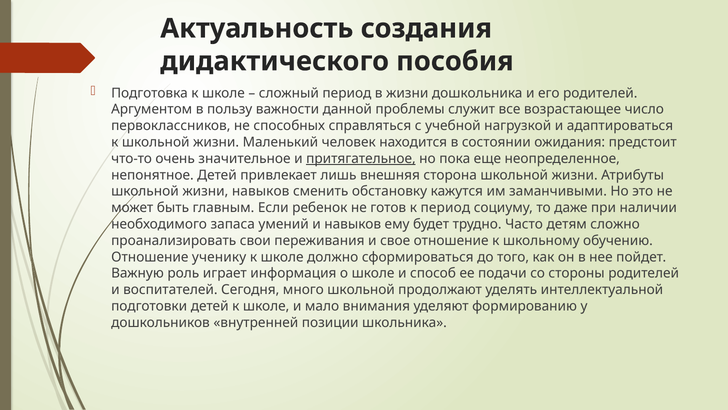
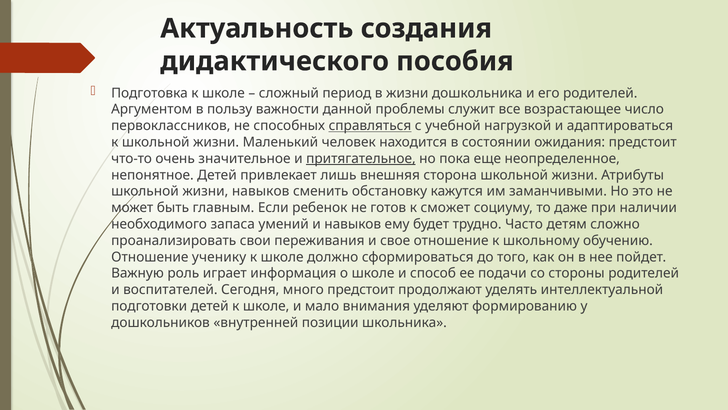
справляться underline: none -> present (370, 126)
к период: период -> сможет (445, 208)
много школьной: школьной -> предстоит (361, 290)
